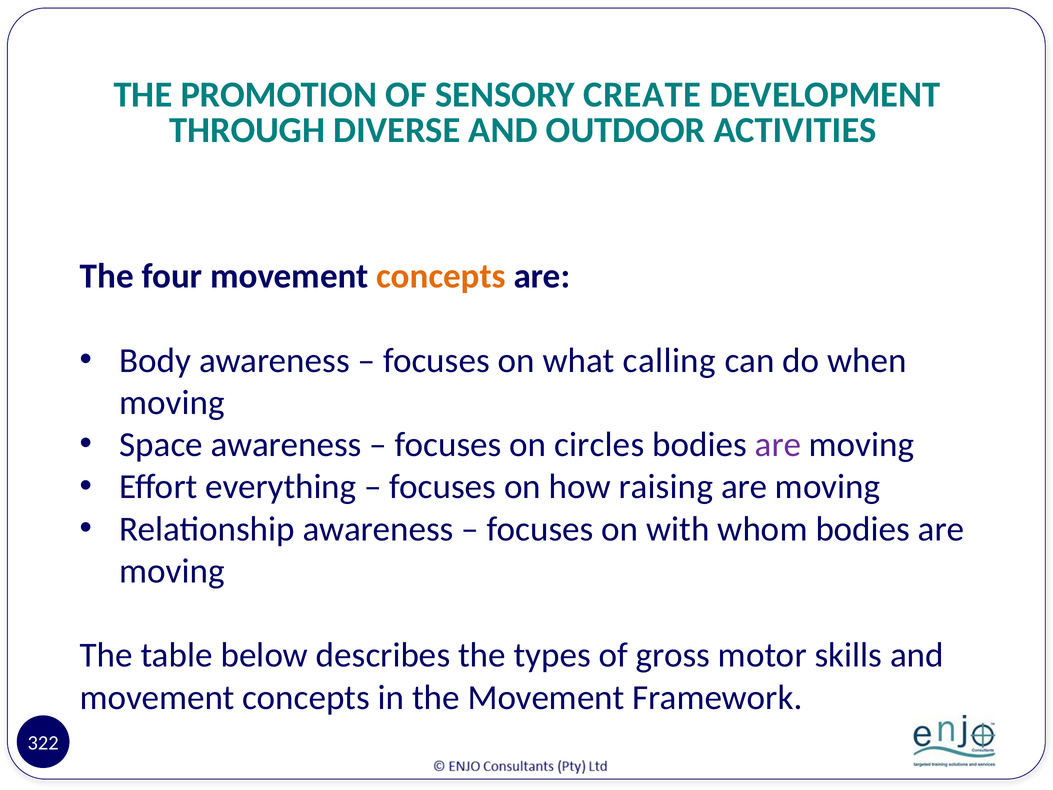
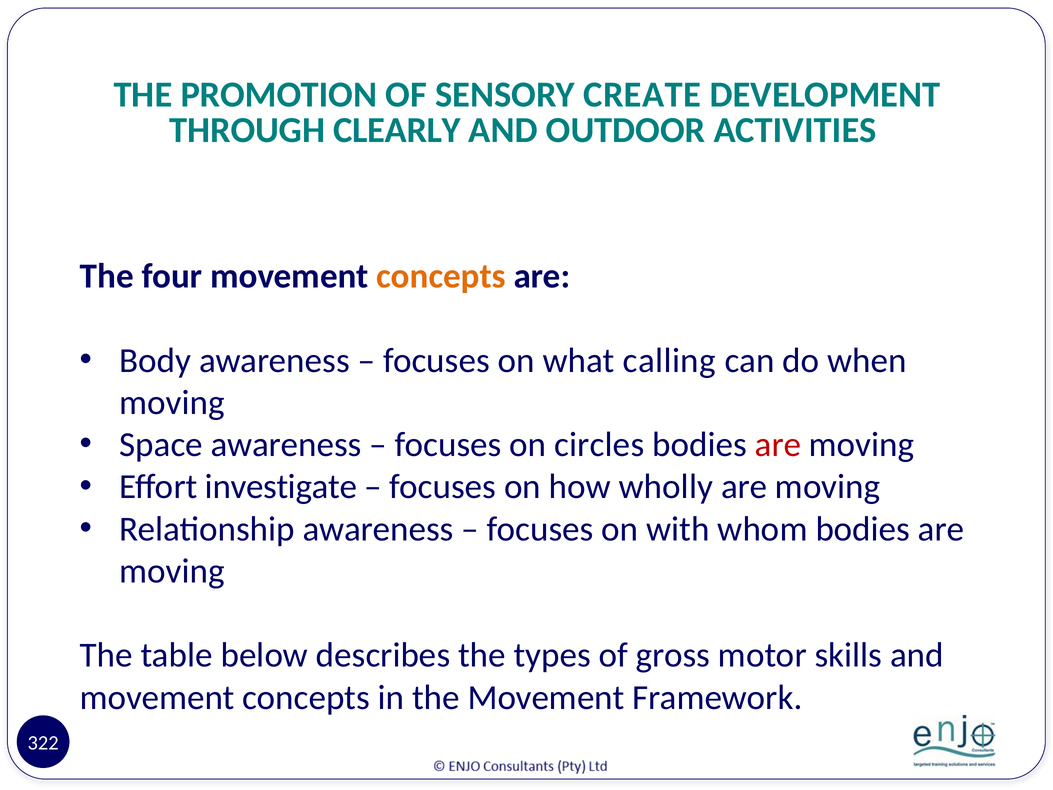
DIVERSE: DIVERSE -> CLEARLY (397, 130)
are colour: purple -> red (778, 445)
everything: everything -> investigate (281, 487)
raising: raising -> wholly (666, 487)
